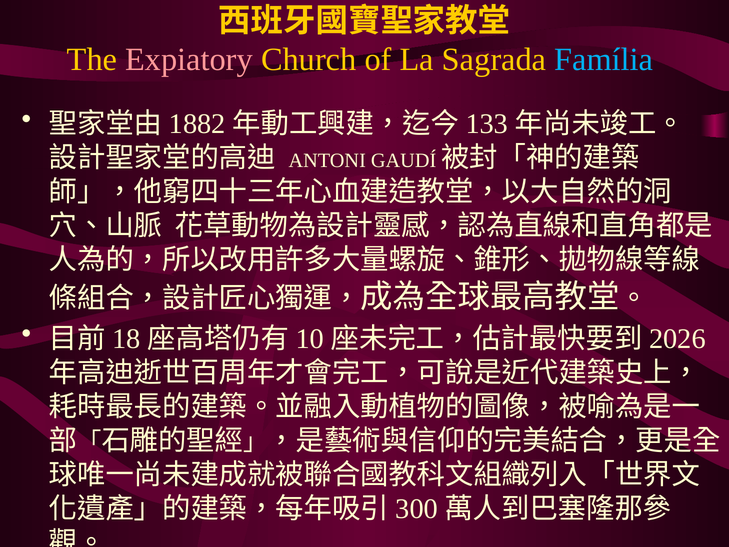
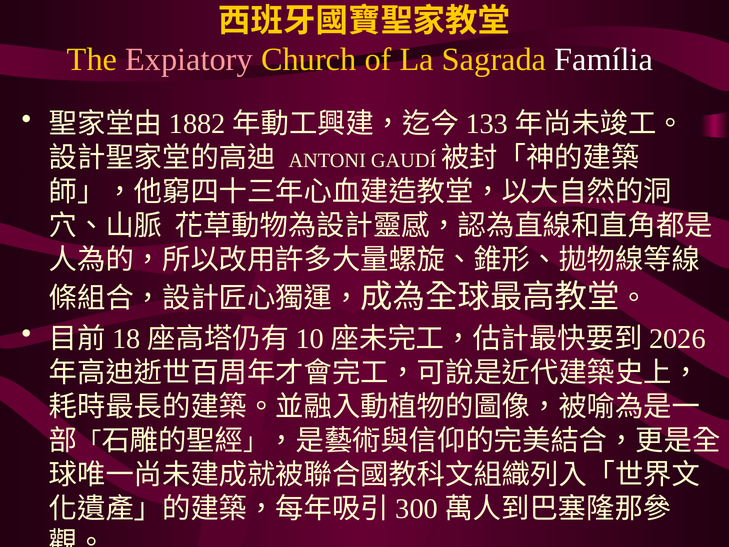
Família colour: light blue -> white (604, 60)
